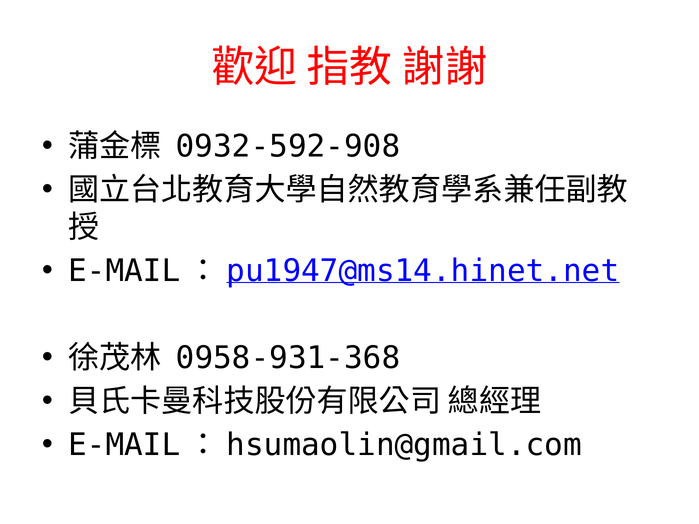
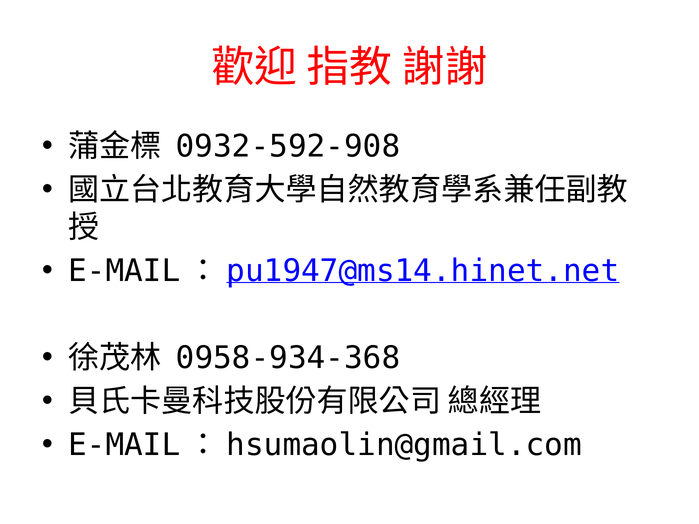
0958-931-368: 0958-931-368 -> 0958-934-368 (288, 358)
